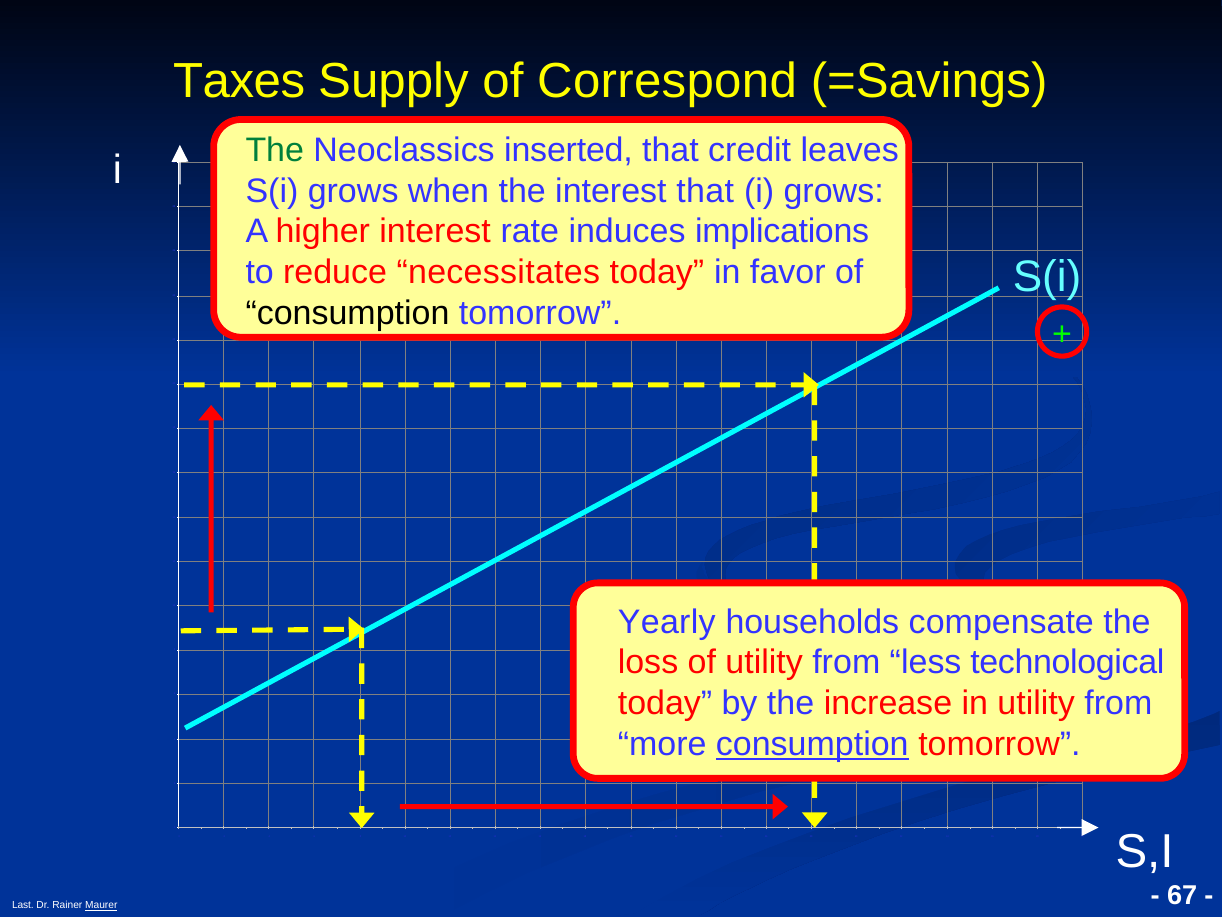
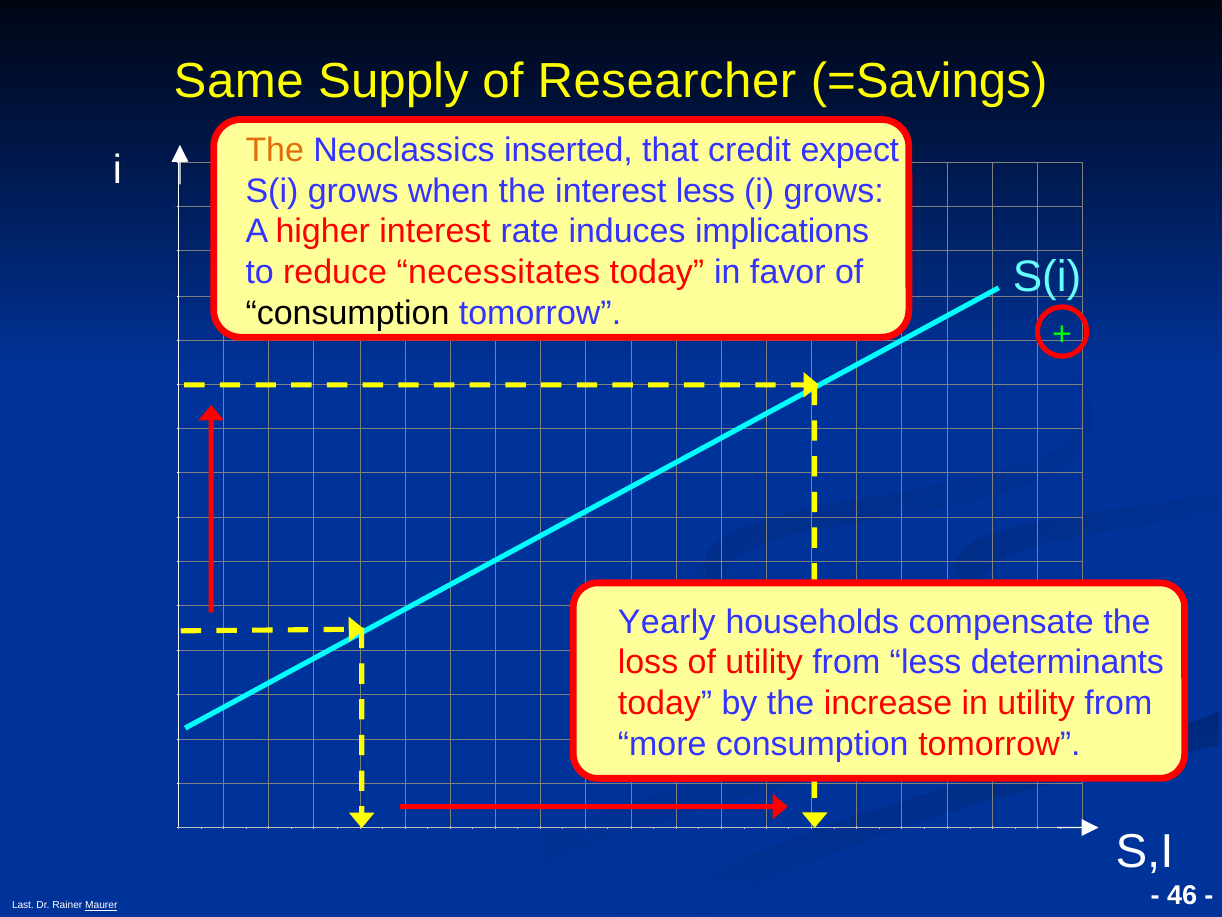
Taxes: Taxes -> Same (239, 81)
Correspond: Correspond -> Researcher (667, 81)
The colour: green -> orange (275, 150)
leaves: leaves -> expect (850, 150)
interest that: that -> less (706, 191)
technological: technological -> determinants (1067, 662)
consumption underline: present -> none (812, 744)
67: 67 -> 46 (1182, 895)
